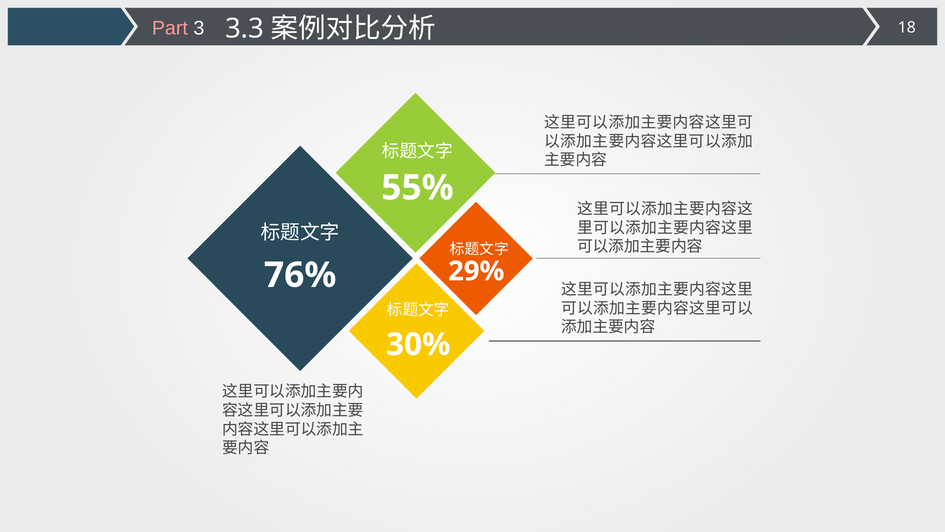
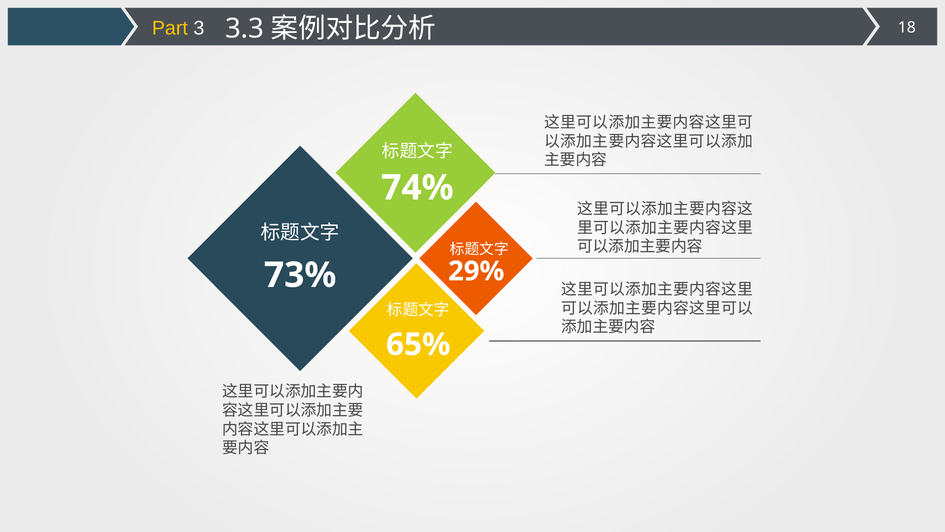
Part colour: pink -> yellow (170, 28)
55%: 55% -> 74% (417, 188)
76%: 76% -> 73% (300, 275)
30%: 30% -> 65% (418, 344)
